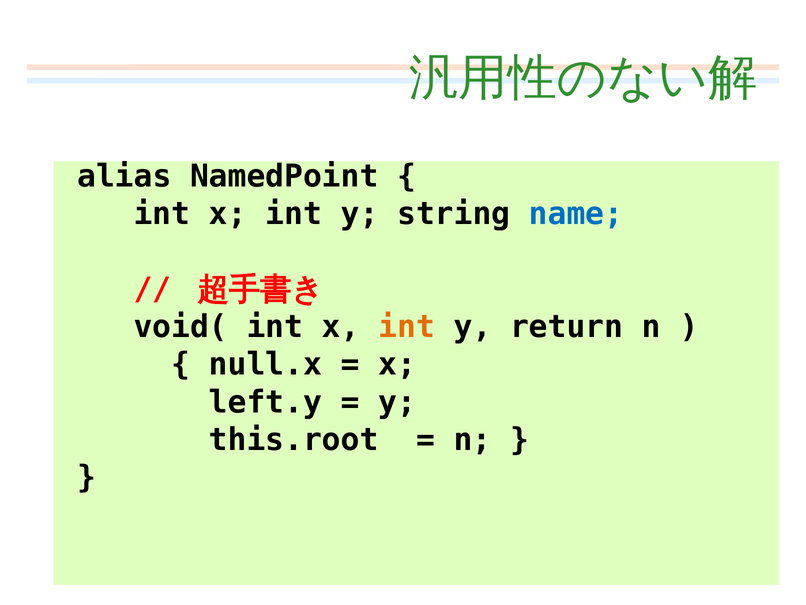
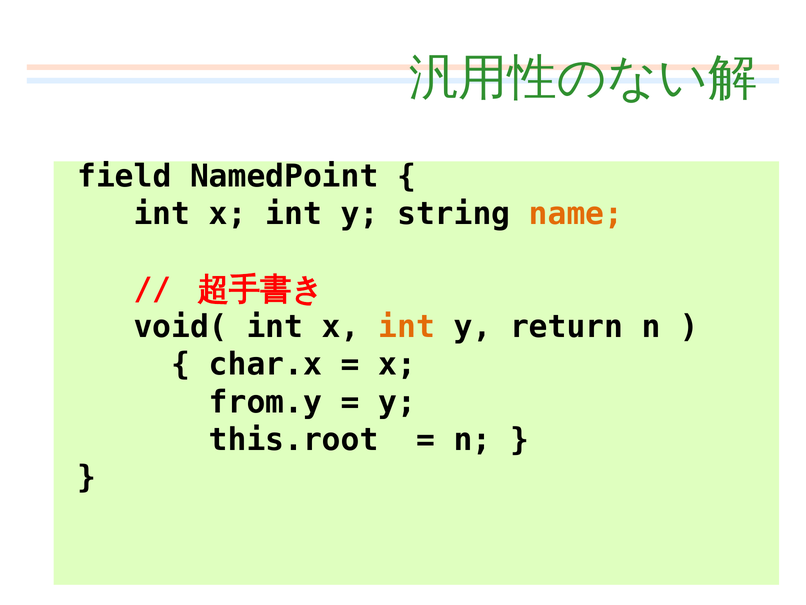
alias: alias -> field (124, 176)
name colour: blue -> orange (576, 214)
null.x: null.x -> char.x (265, 364)
left.y: left.y -> from.y (266, 402)
